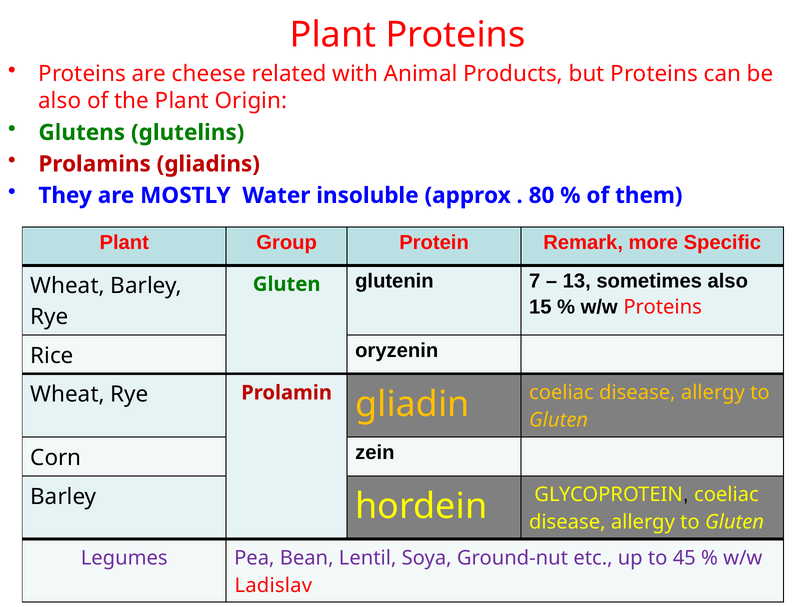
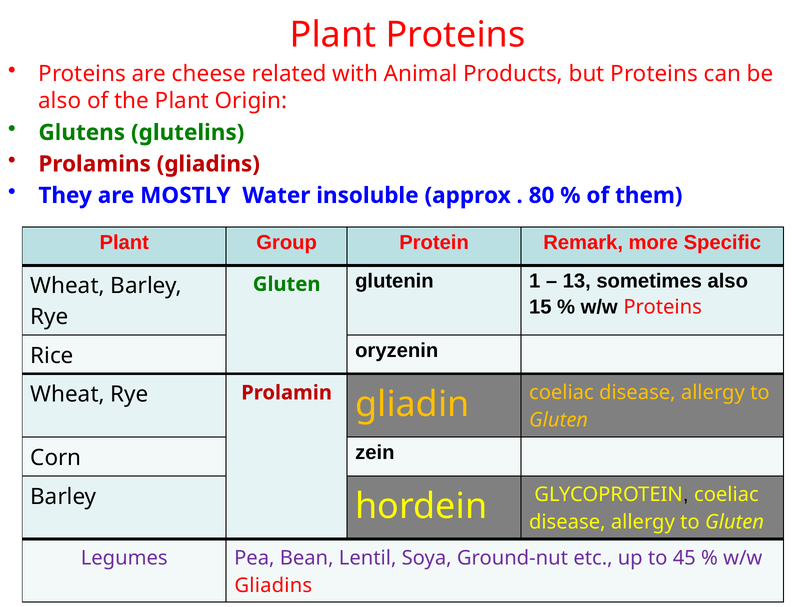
7: 7 -> 1 (535, 281)
Ladislav: Ladislav -> Gliadins (273, 585)
